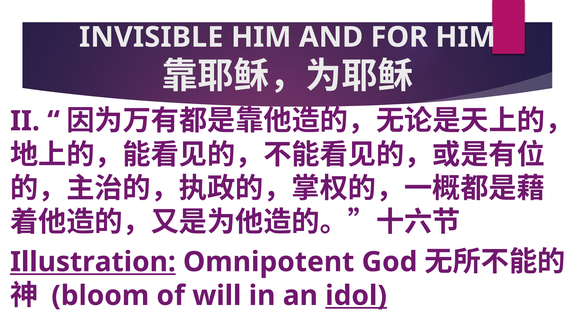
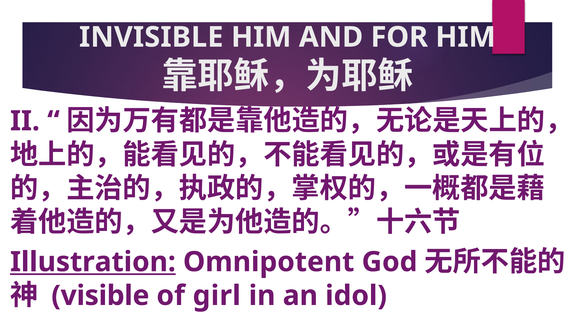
bloom: bloom -> visible (100, 296)
will: will -> girl (217, 296)
idol underline: present -> none (356, 296)
